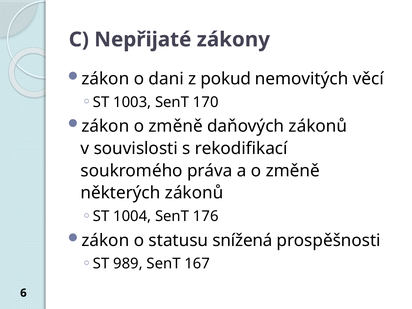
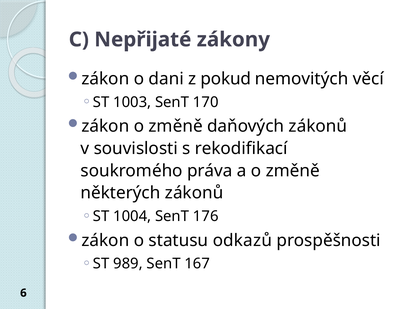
snížená: snížená -> odkazů (242, 240)
